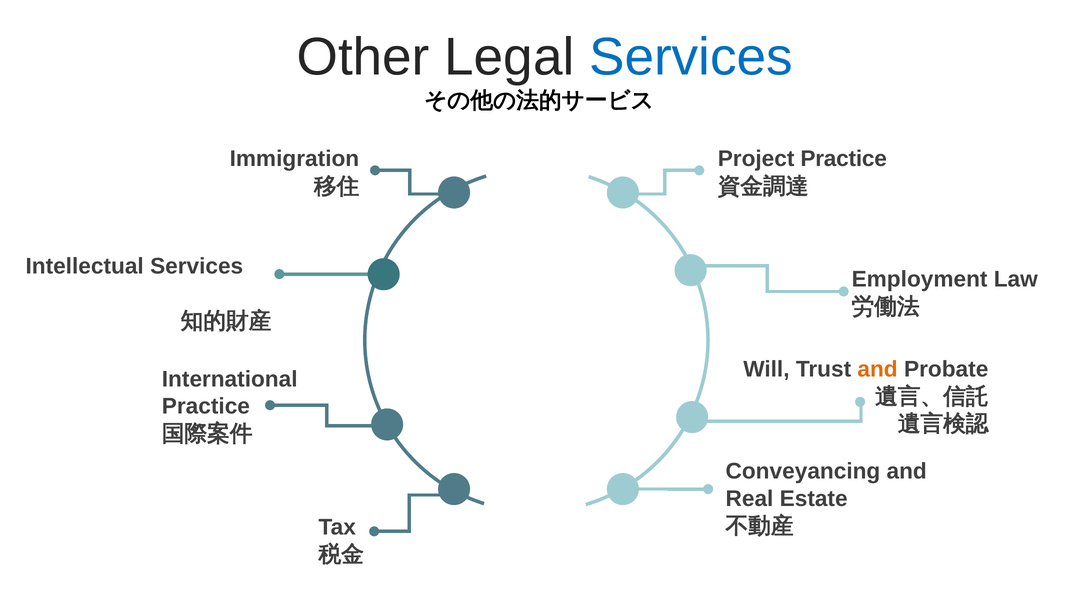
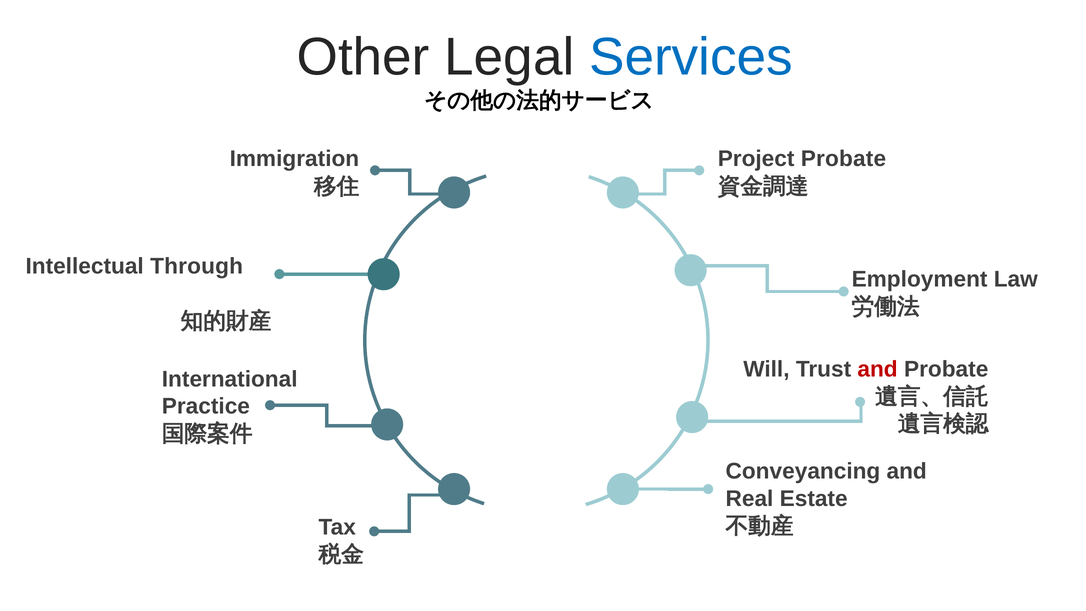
Project Practice: Practice -> Probate (843, 159)
Intellectual Services: Services -> Through (197, 266)
and colour: orange -> red (878, 369)
